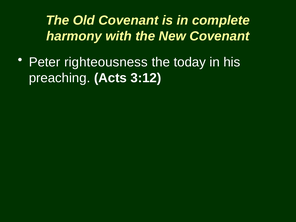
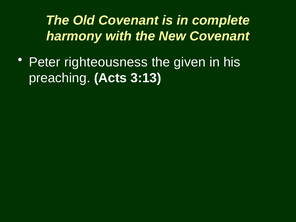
today: today -> given (190, 62)
3:12: 3:12 -> 3:13 (146, 78)
